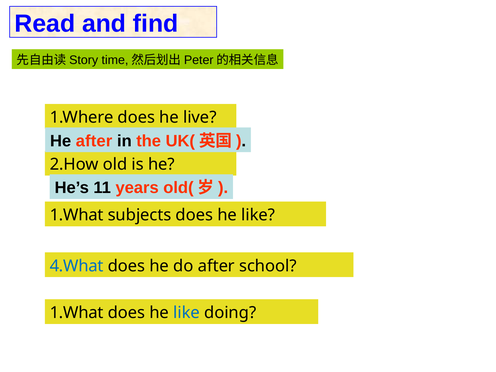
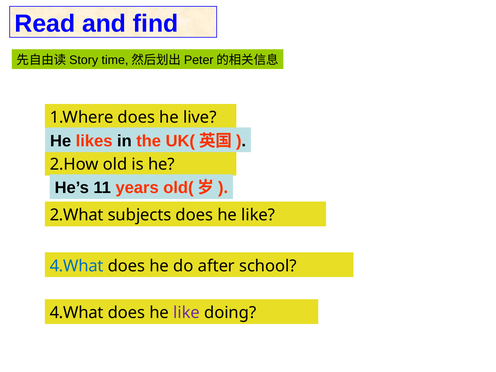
He after: after -> likes (94, 141)
1.What: 1.What -> 2.What (77, 215)
1.What: 1.What -> 4.What (77, 313)
like colour: blue -> purple (187, 313)
